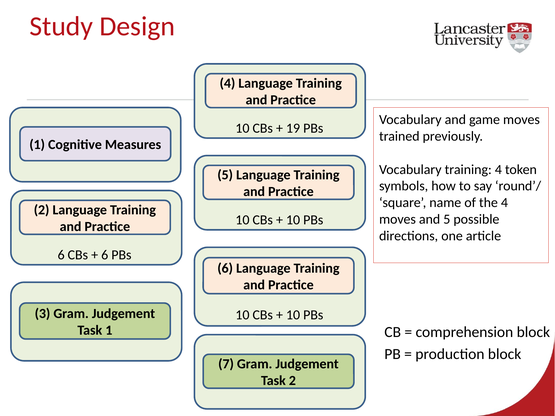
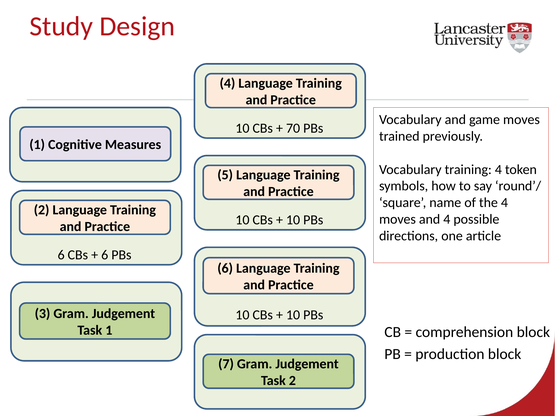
19: 19 -> 70 (293, 128)
and 5: 5 -> 4 (447, 219)
